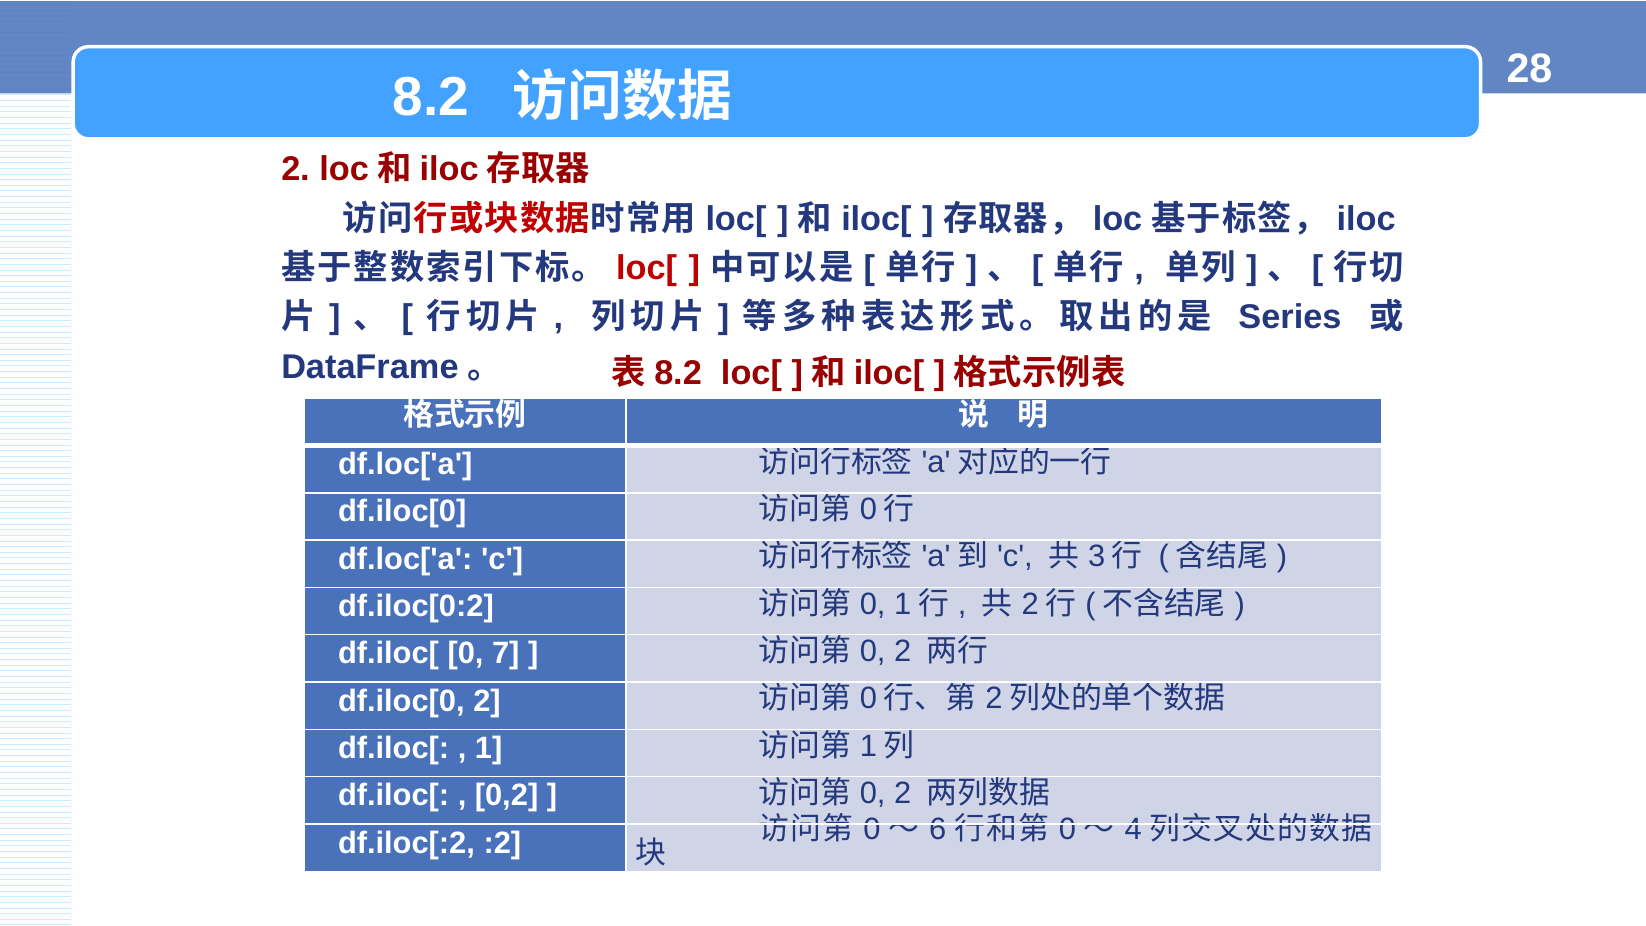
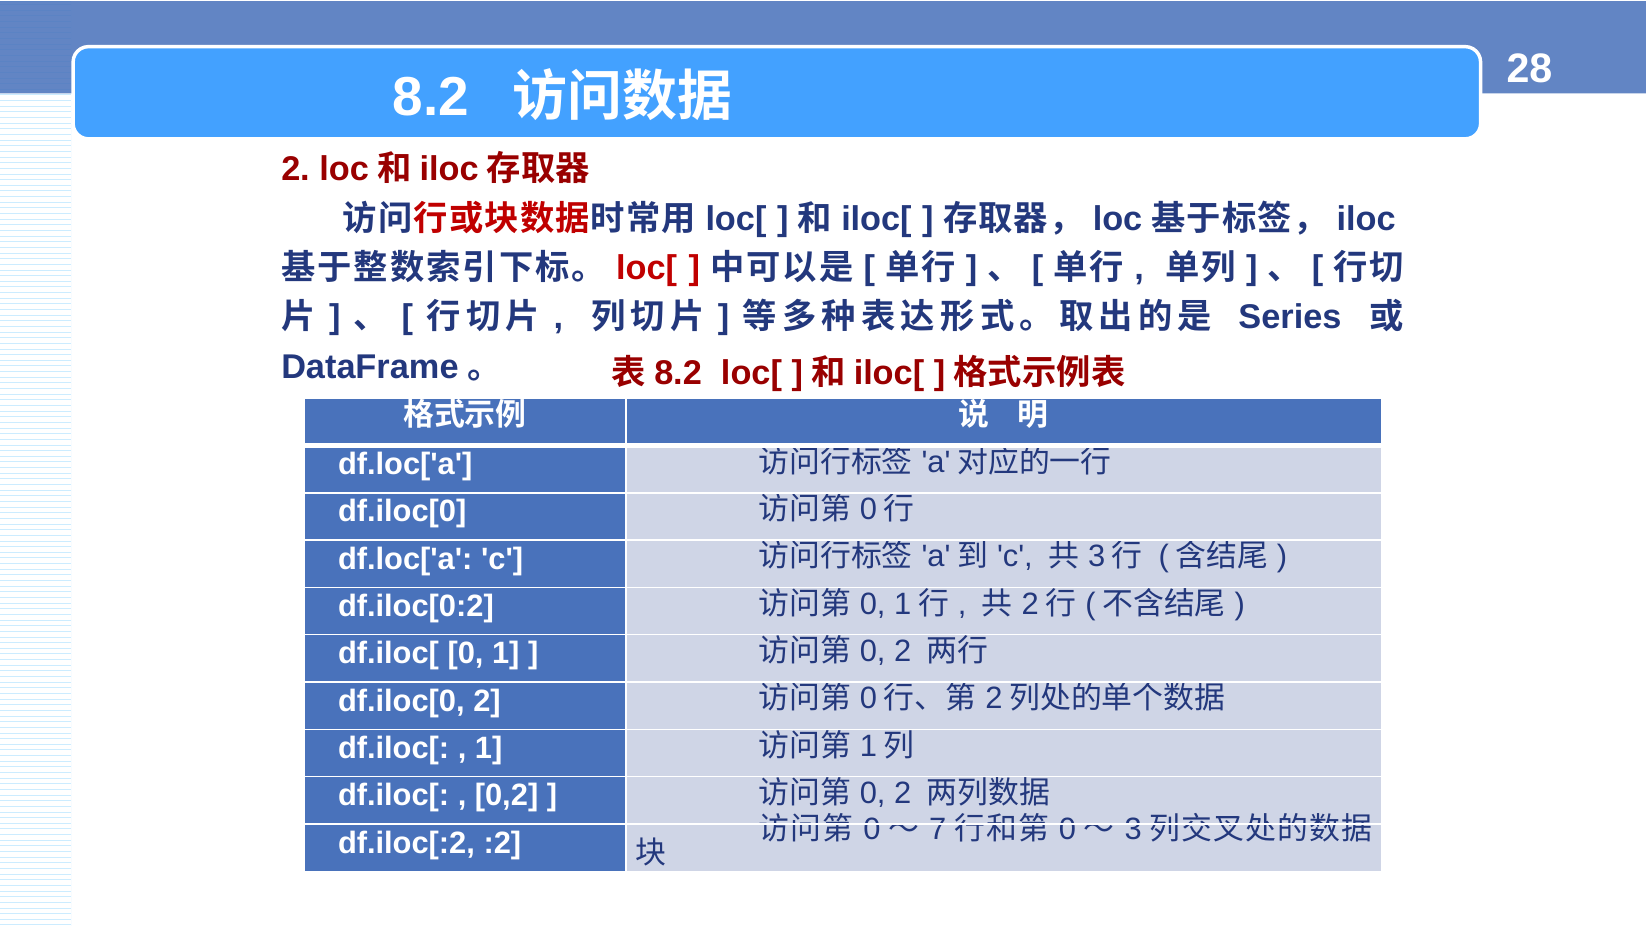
0 7: 7 -> 1 (506, 653)
6: 6 -> 7 (938, 829)
4: 4 -> 3 (1133, 829)
